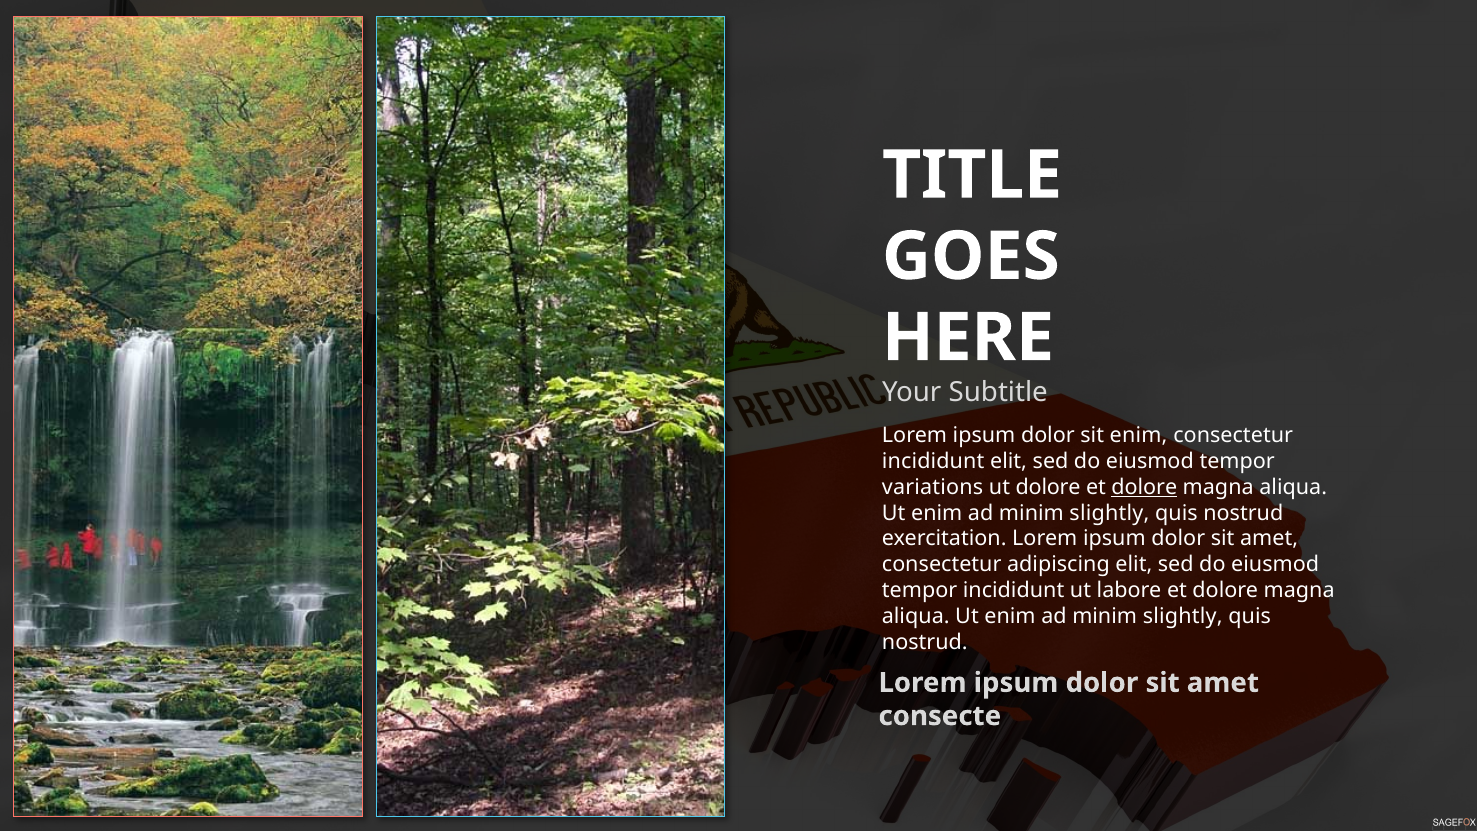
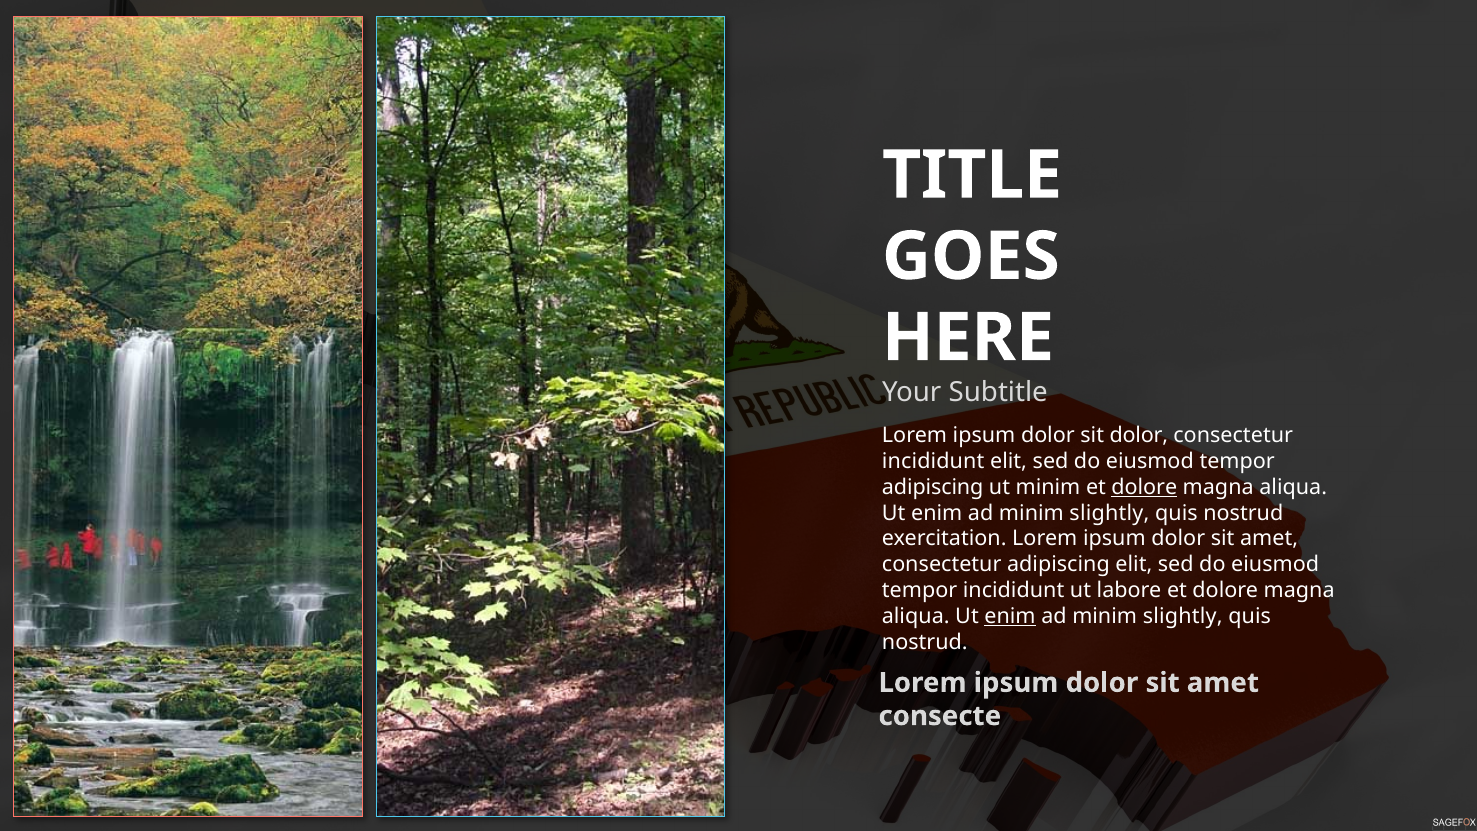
sit enim: enim -> dolor (1139, 435)
variations: variations -> adipiscing (933, 487)
ut dolore: dolore -> minim (1048, 487)
enim underline: none -> present (1010, 616)
